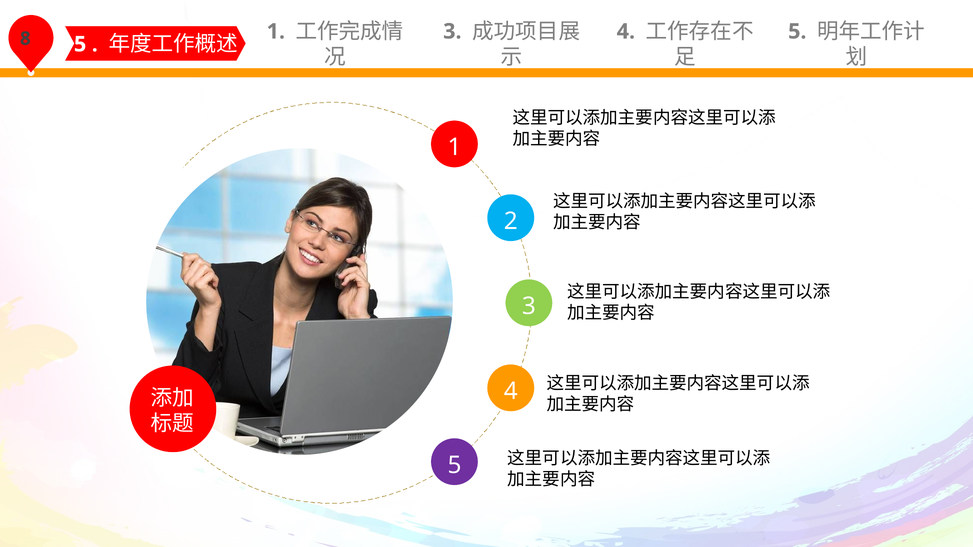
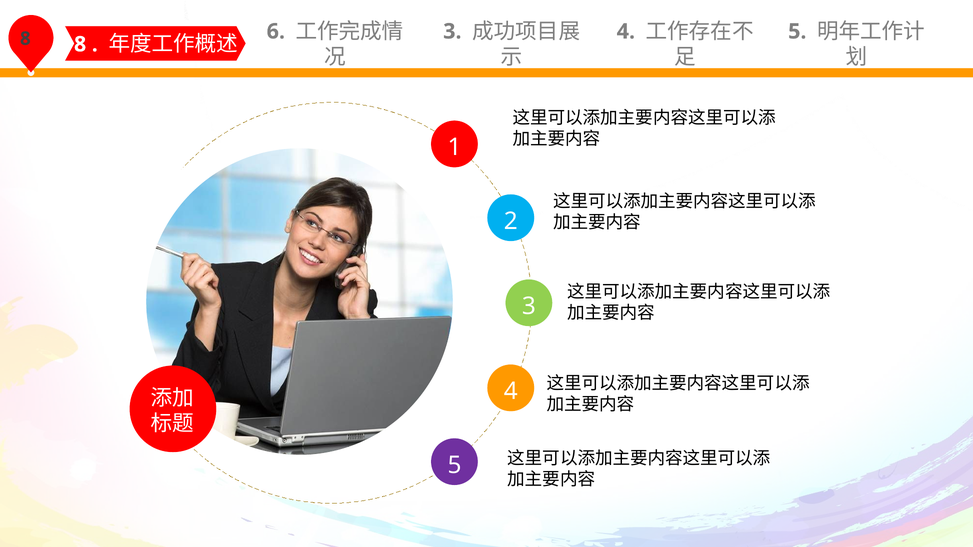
5: 5 -> 8 (80, 44)
1: 1 -> 6 (276, 31)
